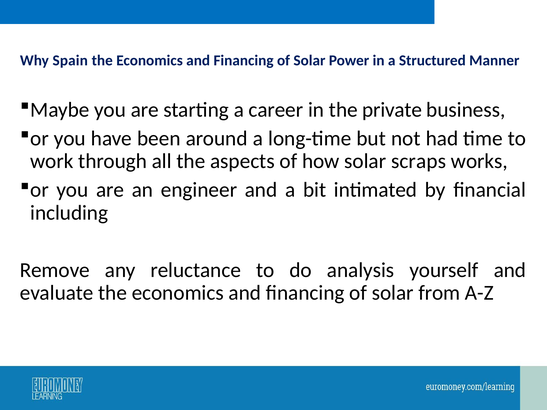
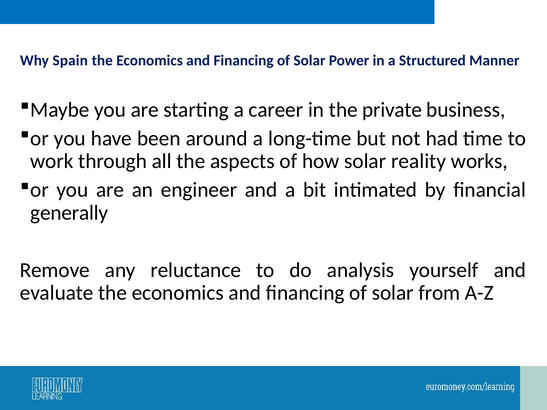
scraps: scraps -> reality (419, 161)
including: including -> generally (69, 213)
